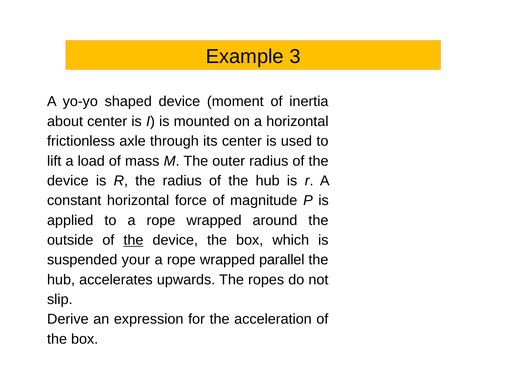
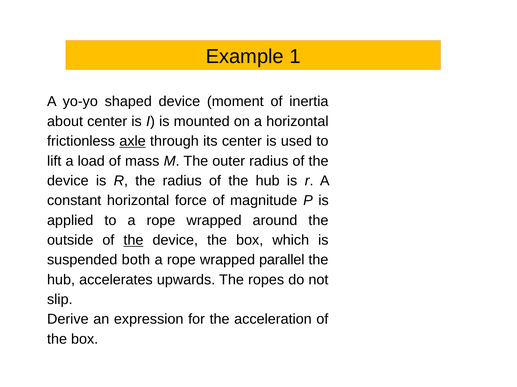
3: 3 -> 1 (295, 57)
axle underline: none -> present (133, 141)
your: your -> both (136, 260)
